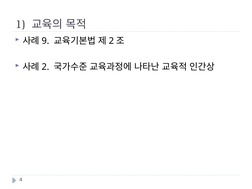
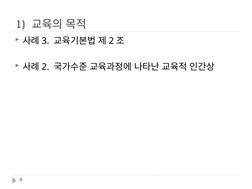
9: 9 -> 3 (45, 41)
